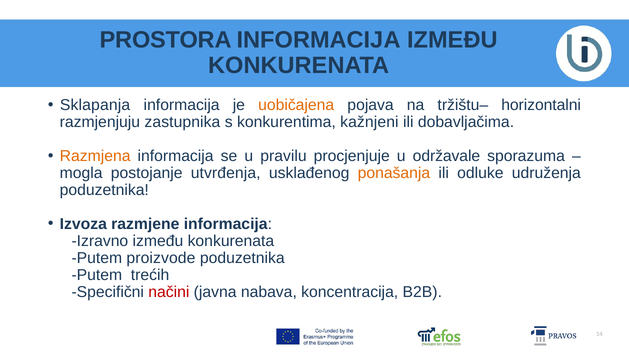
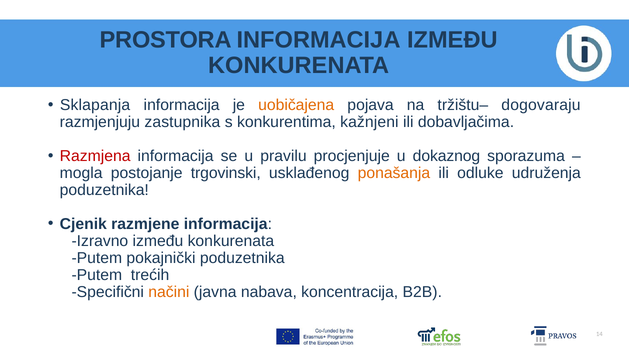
horizontalni: horizontalni -> dogovaraju (541, 105)
Razmjena colour: orange -> red (95, 156)
održavale: održavale -> dokaznog (446, 156)
utvrđenja: utvrđenja -> trgovinski (226, 173)
Izvoza: Izvoza -> Cjenik (83, 224)
proizvode: proizvode -> pokajnički (161, 258)
načini colour: red -> orange (169, 292)
